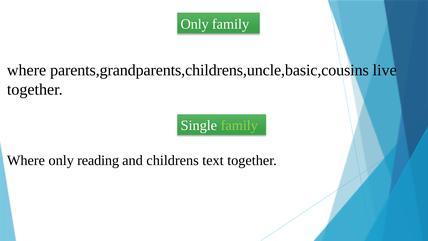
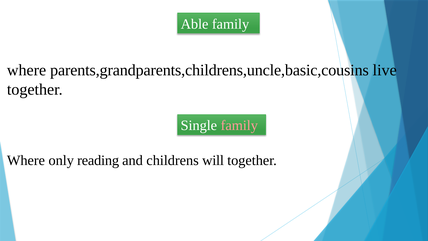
Only: Only -> Able (195, 24)
family colour: light green -> pink (239, 125)
text: text -> will (213, 160)
